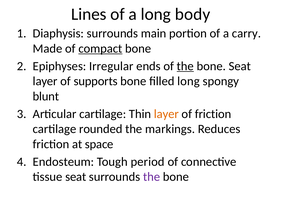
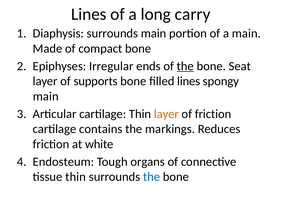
body: body -> carry (193, 14)
a carry: carry -> main (246, 33)
compact underline: present -> none (100, 48)
filled long: long -> lines (189, 81)
blunt: blunt -> main (46, 96)
rounded: rounded -> contains (101, 129)
space: space -> white (99, 144)
period: period -> organs (148, 161)
tissue seat: seat -> thin (76, 176)
the colour: purple -> blue (152, 176)
